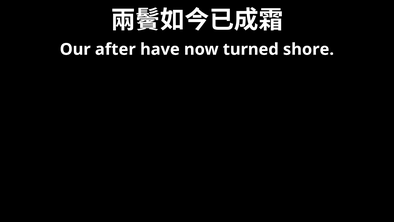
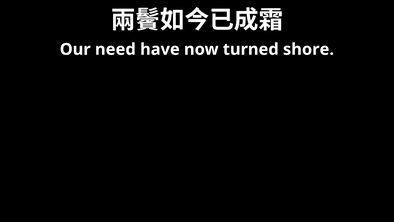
after: after -> need (115, 49)
